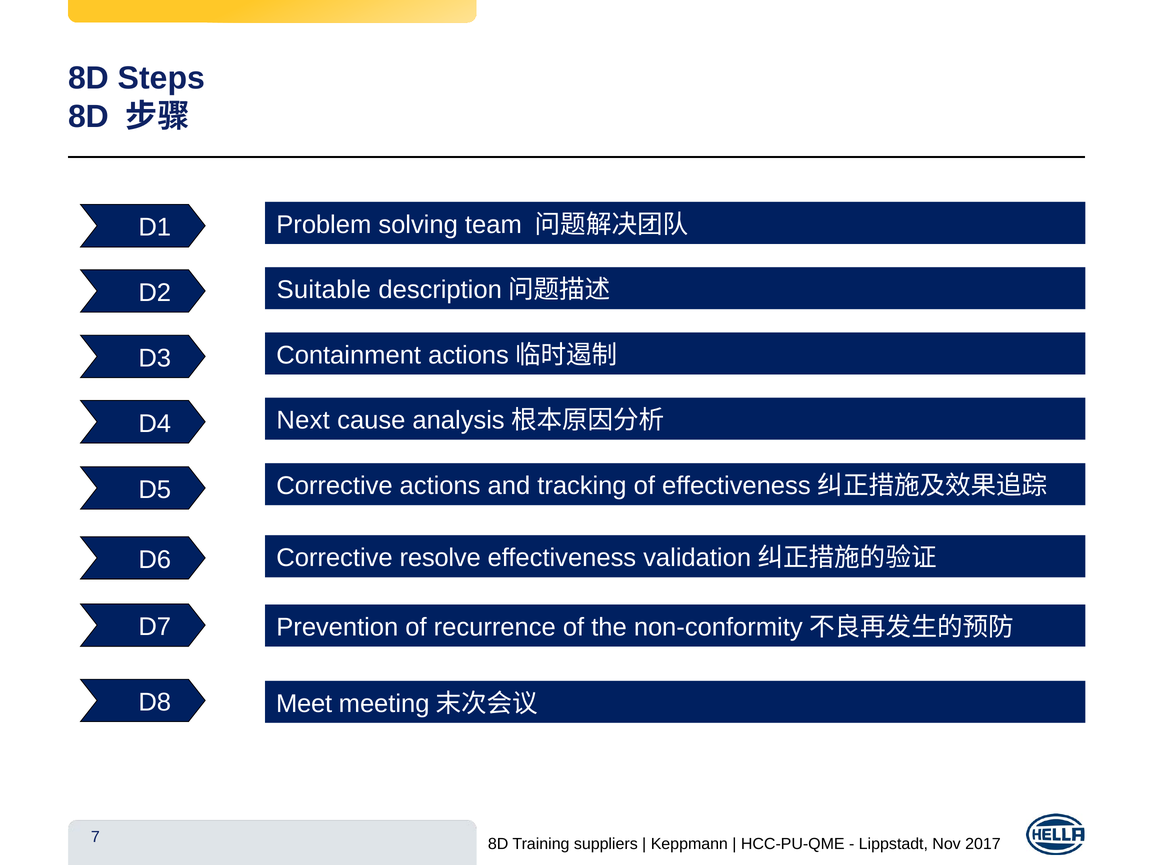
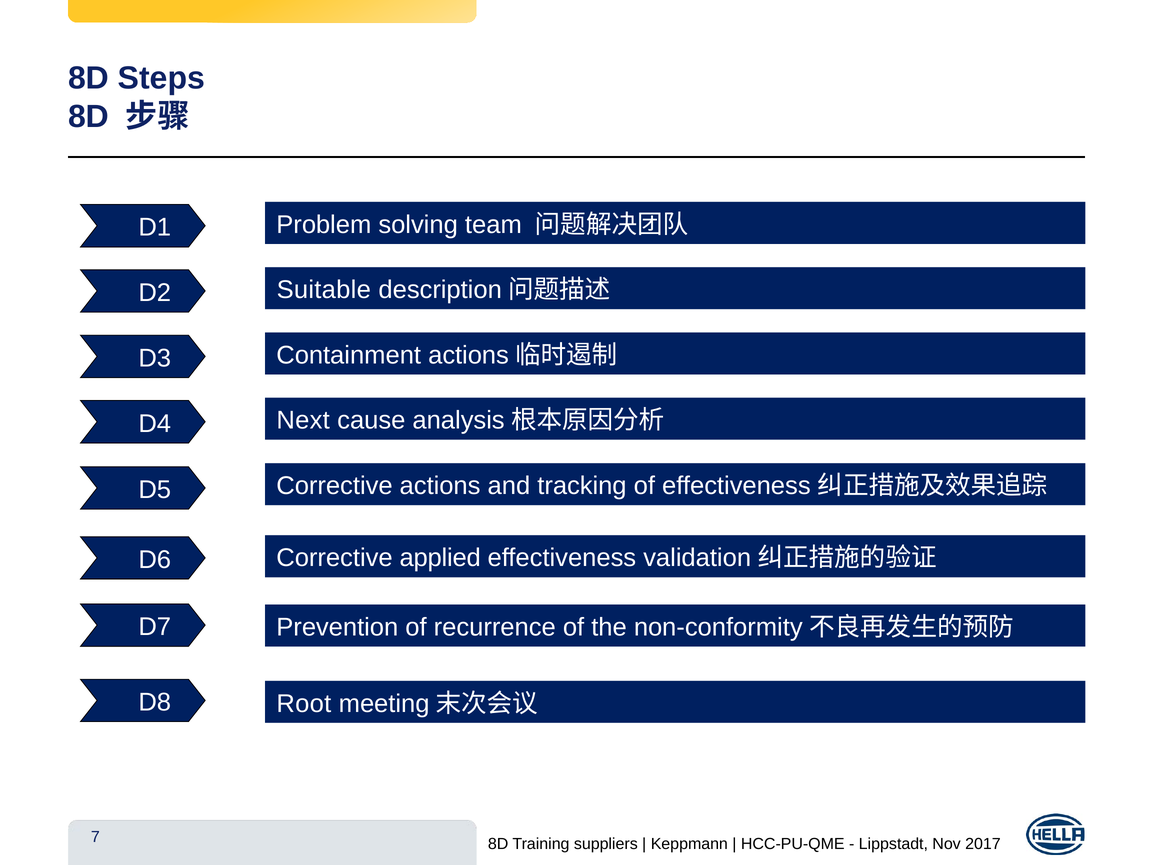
resolve: resolve -> applied (440, 558)
Meet: Meet -> Root (304, 703)
